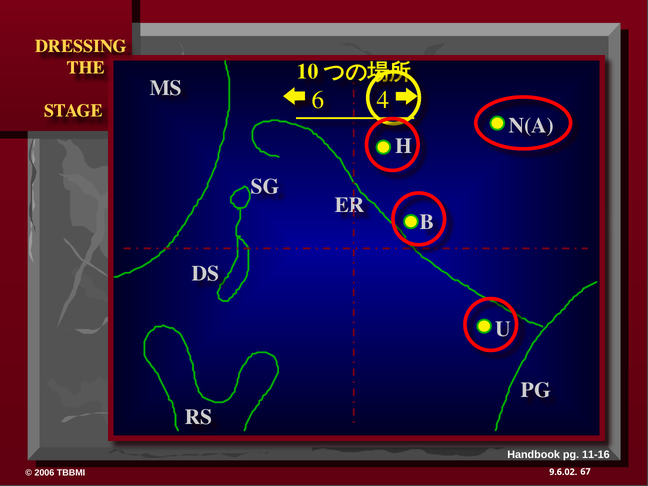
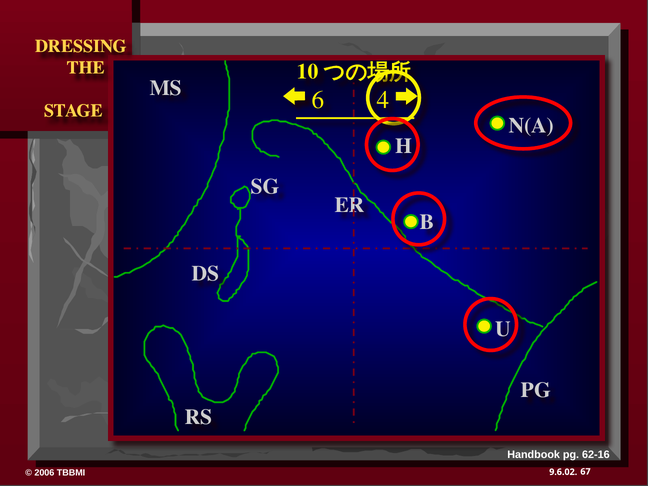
11-16: 11-16 -> 62-16 (596, 455)
